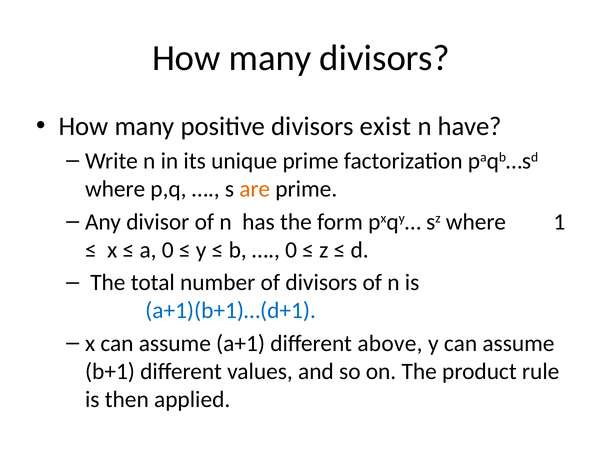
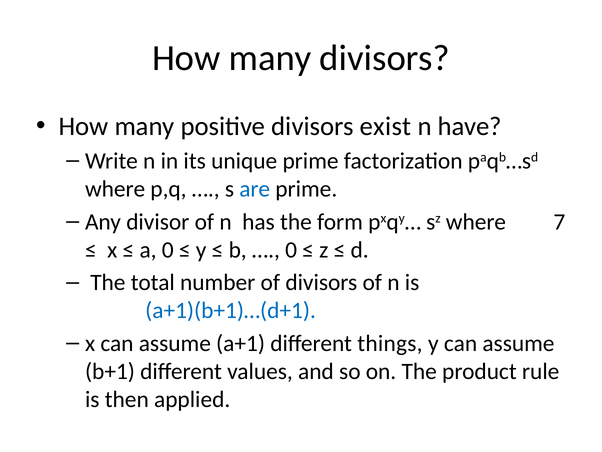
are colour: orange -> blue (255, 189)
1: 1 -> 7 (559, 222)
above: above -> things (390, 343)
